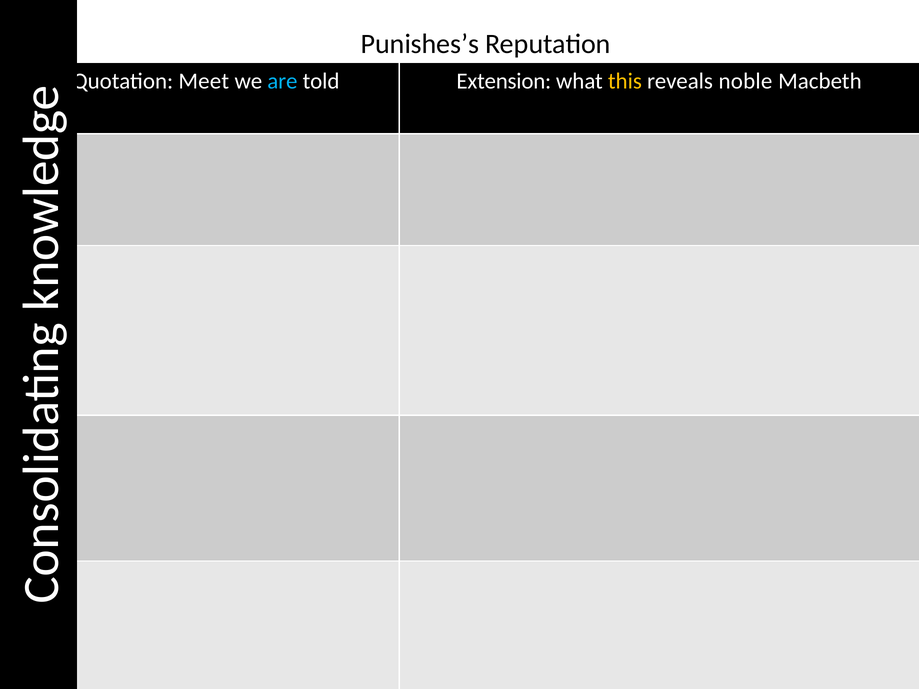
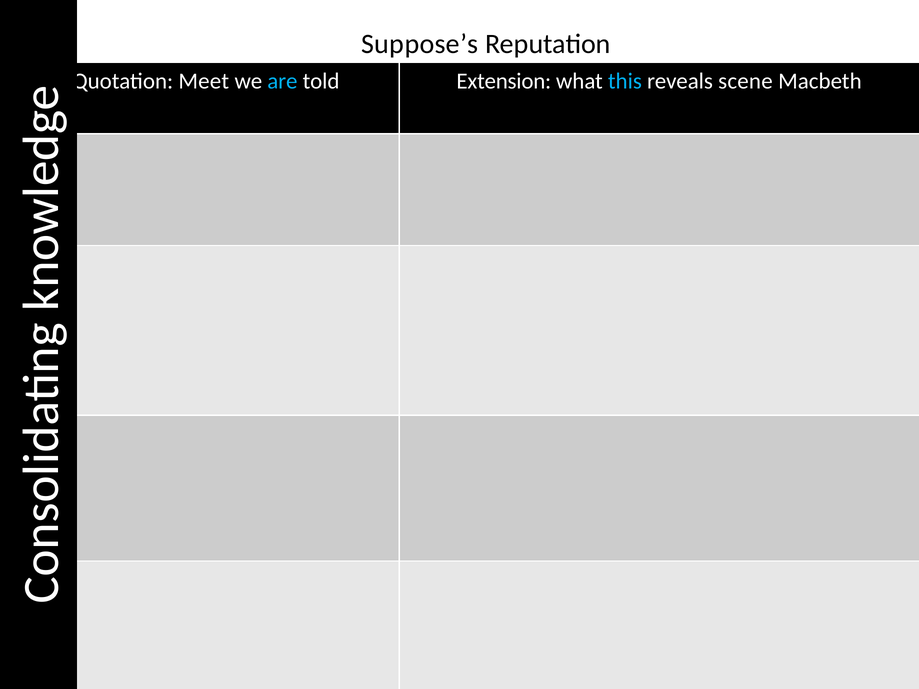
Punishes’s: Punishes’s -> Suppose’s (420, 44)
this colour: yellow -> light blue (625, 81)
noble: noble -> scene (745, 81)
